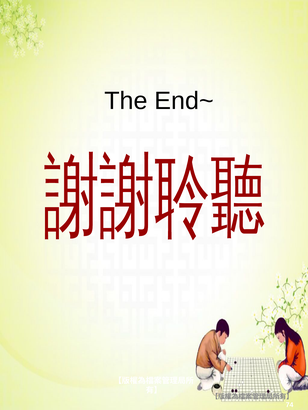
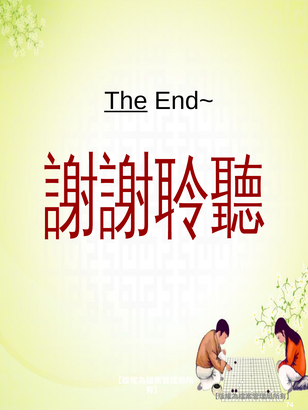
The underline: none -> present (126, 101)
